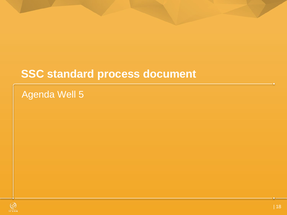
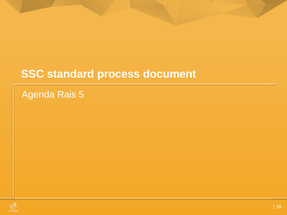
Well: Well -> Rais (67, 95)
